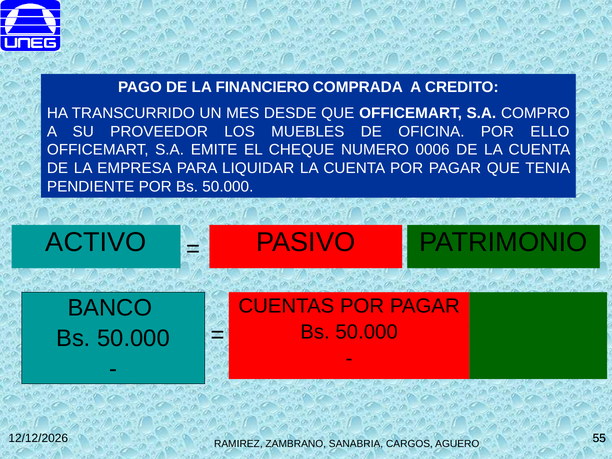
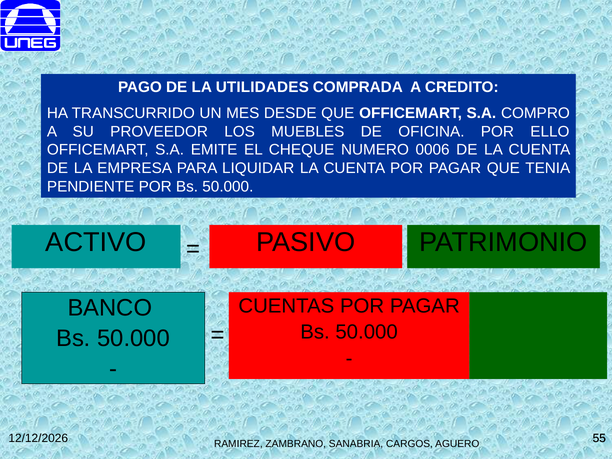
FINANCIERO: FINANCIERO -> UTILIDADES (262, 87)
